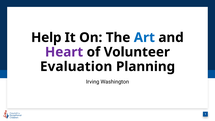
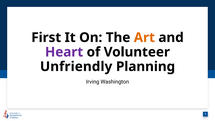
Help: Help -> First (46, 38)
Art colour: blue -> orange (144, 38)
Evaluation: Evaluation -> Unfriendly (76, 67)
